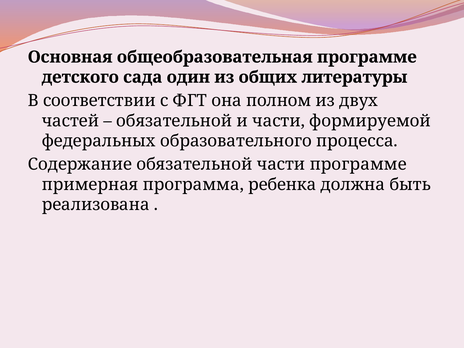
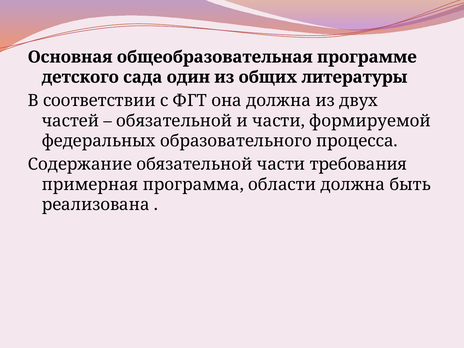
она полном: полном -> должна (279, 101)
части программе: программе -> требования (358, 164)
ребенка: ребенка -> области (282, 185)
